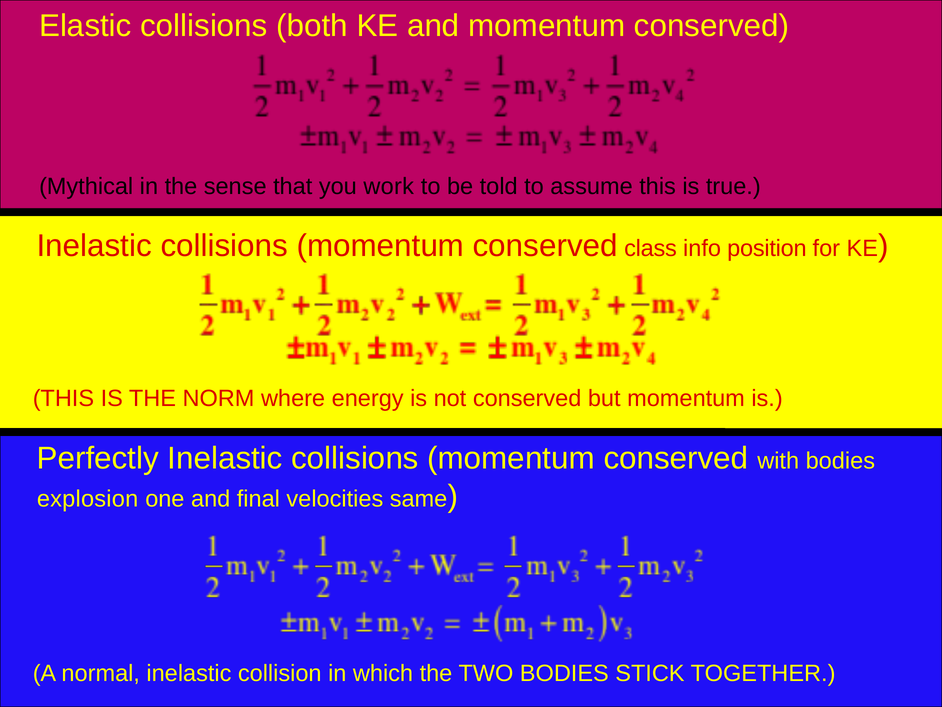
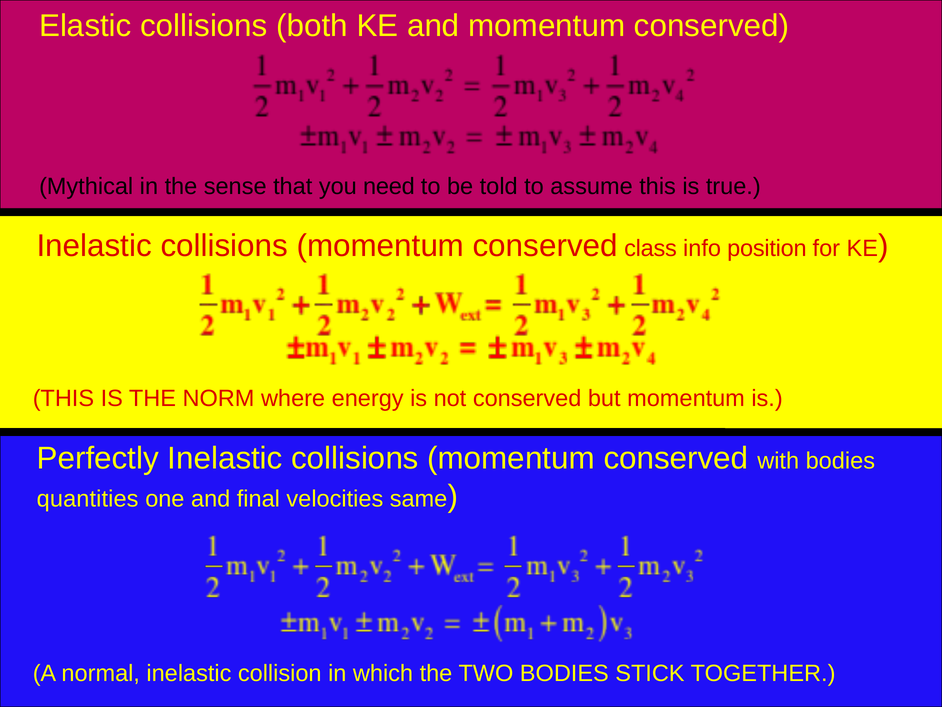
work: work -> need (389, 186)
explosion: explosion -> quantities (88, 498)
